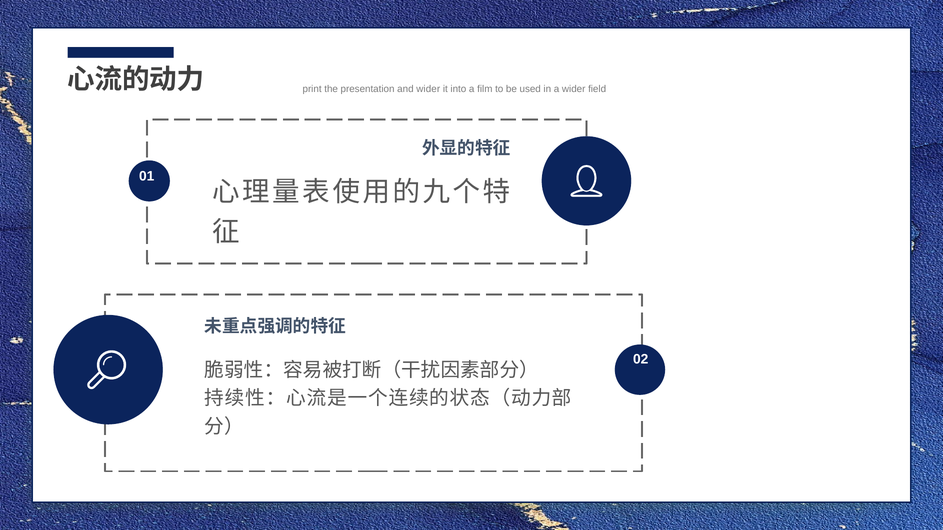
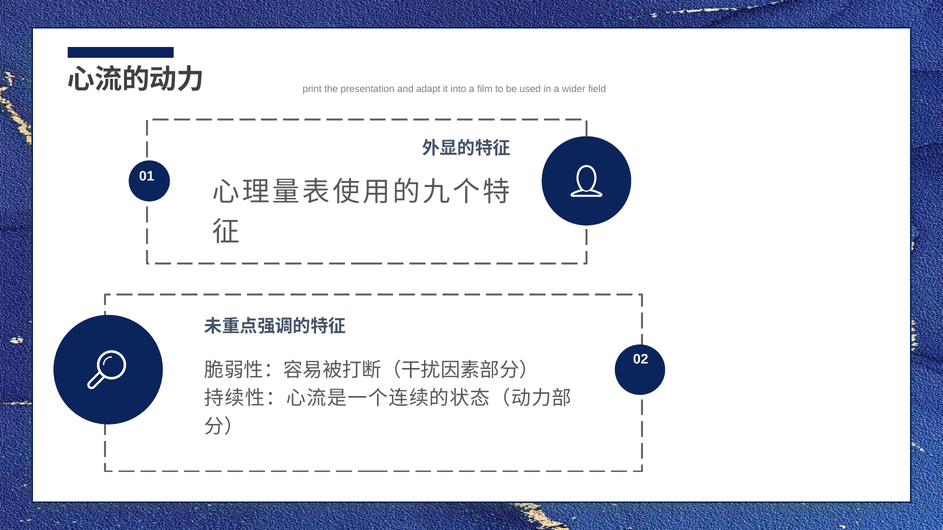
and wider: wider -> adapt (428, 89)
